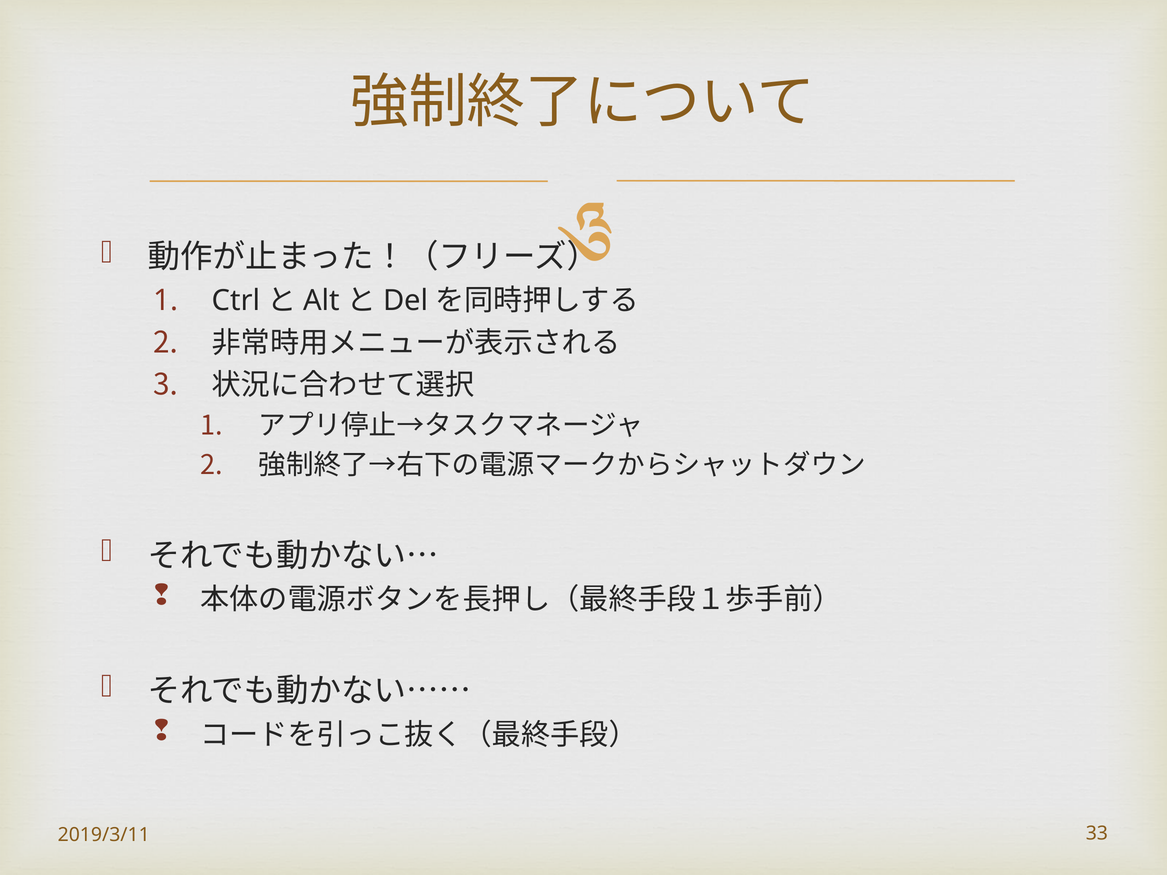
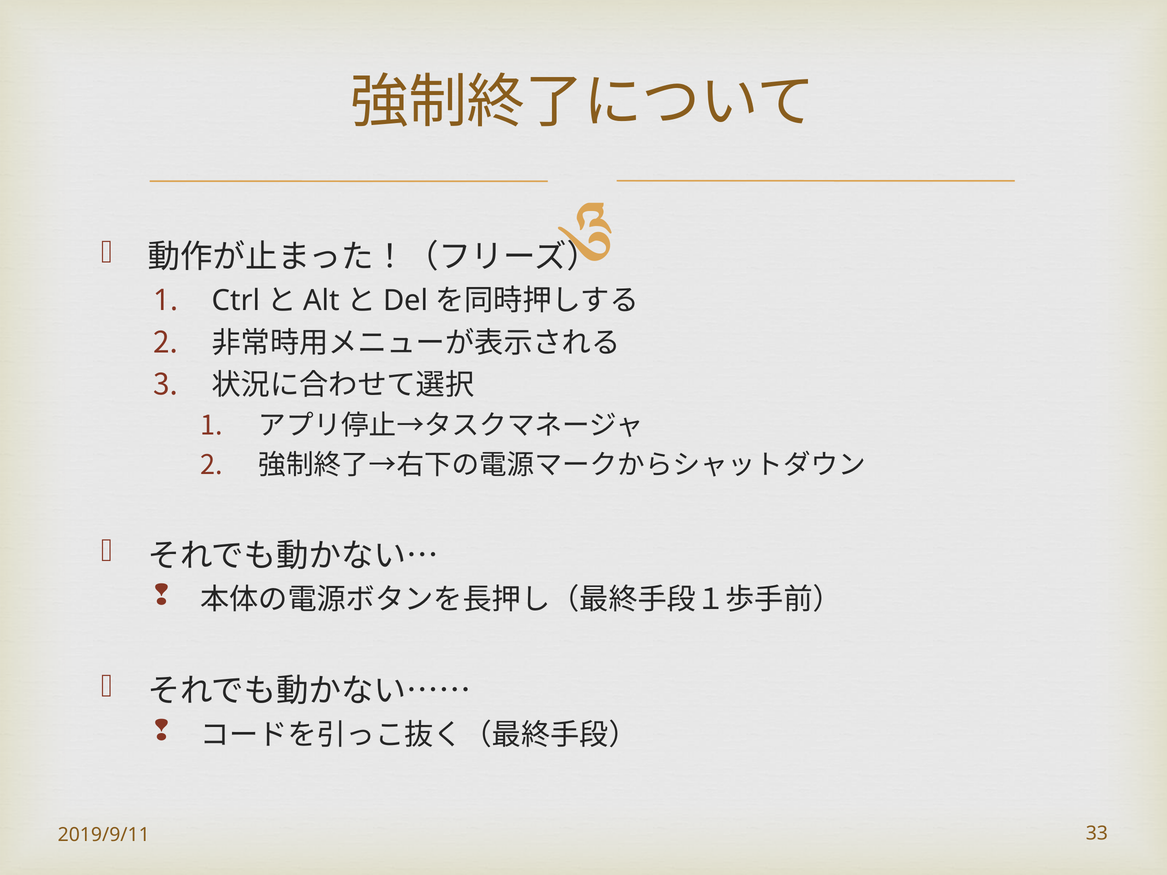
2019/3/11: 2019/3/11 -> 2019/9/11 (104, 835)
